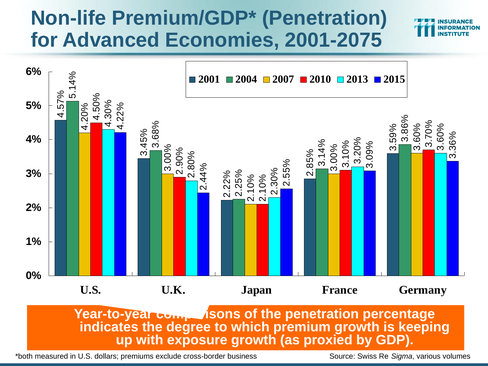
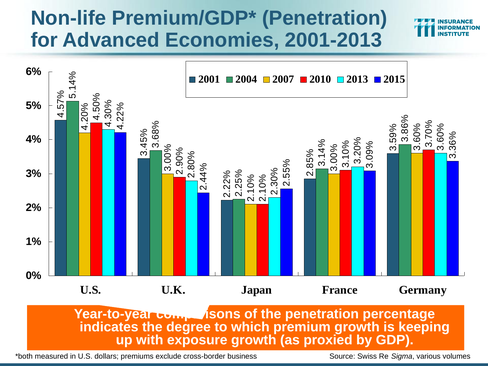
2001-2075: 2001-2075 -> 2001-2013 (334, 40)
